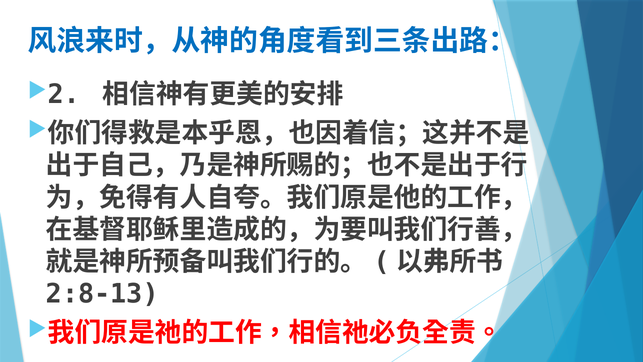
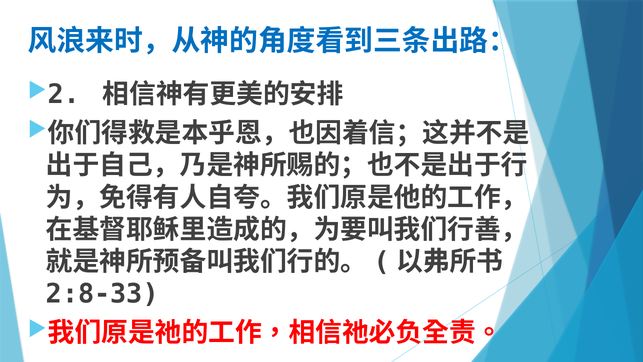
2:8-13: 2:8-13 -> 2:8-33 (102, 294)
